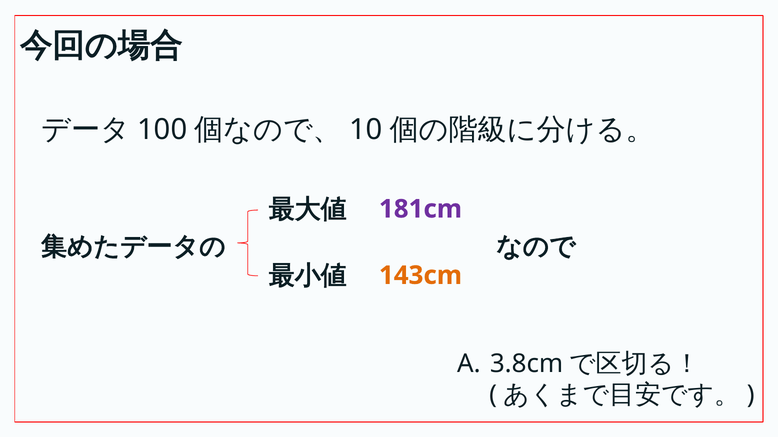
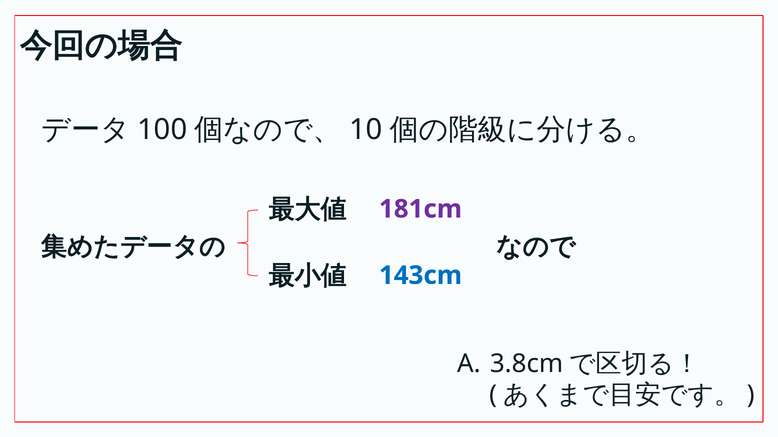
143cm colour: orange -> blue (421, 276)
